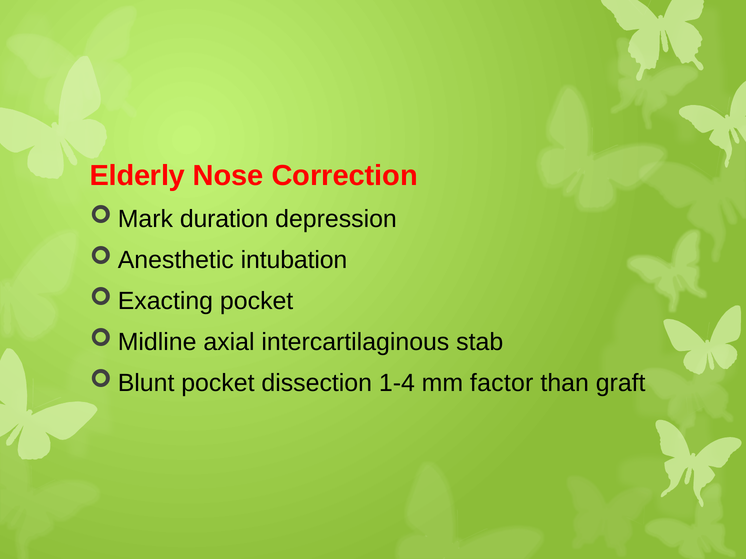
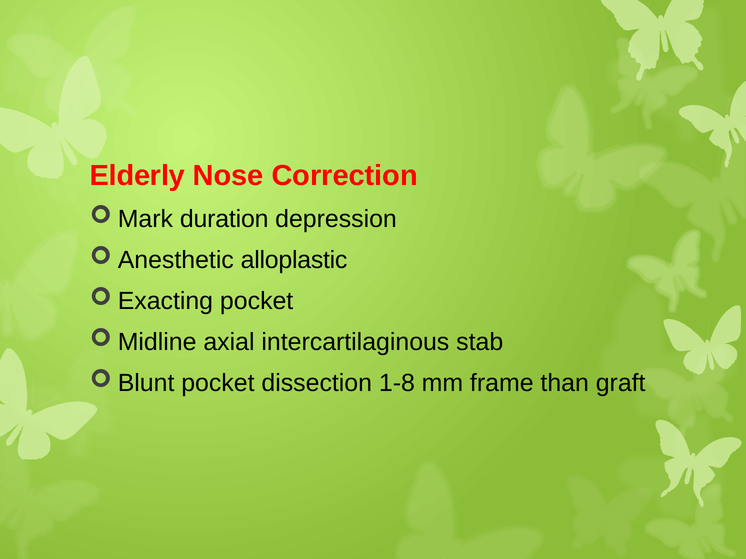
intubation: intubation -> alloplastic (294, 260)
1-4: 1-4 -> 1-8 (397, 383)
factor: factor -> frame (502, 383)
